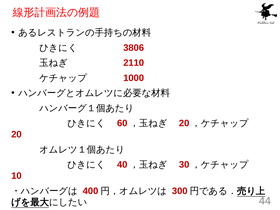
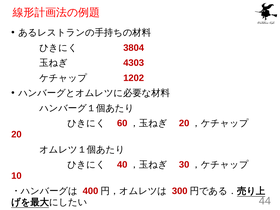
3806: 3806 -> 3804 (134, 48)
2110: 2110 -> 4303 (134, 63)
1000: 1000 -> 1202 (134, 78)
